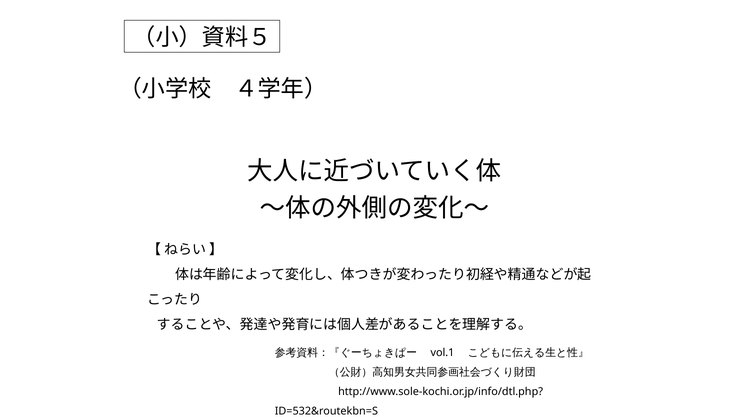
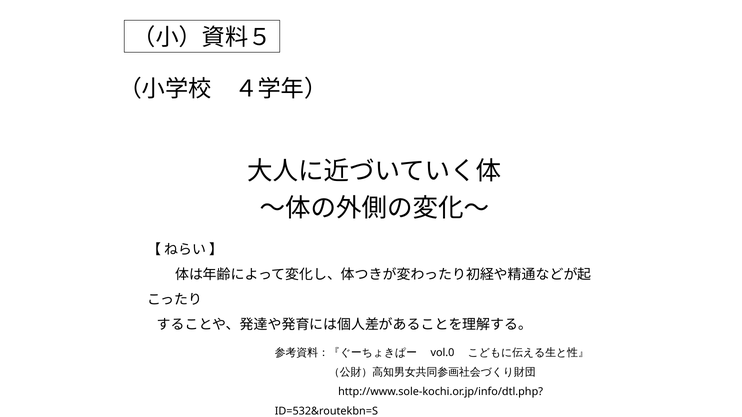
vol.1: vol.1 -> vol.0 (442, 353)
